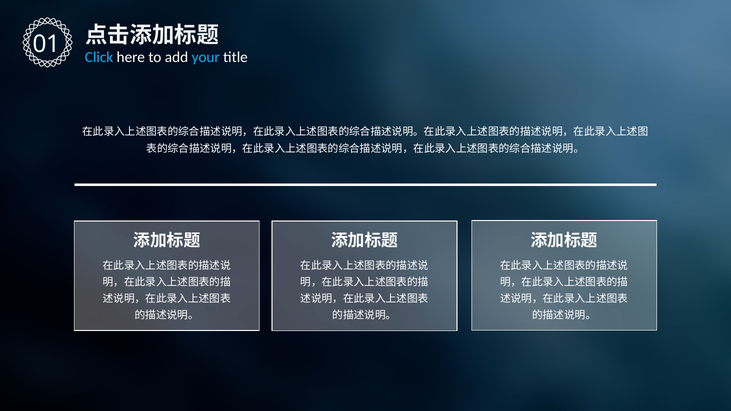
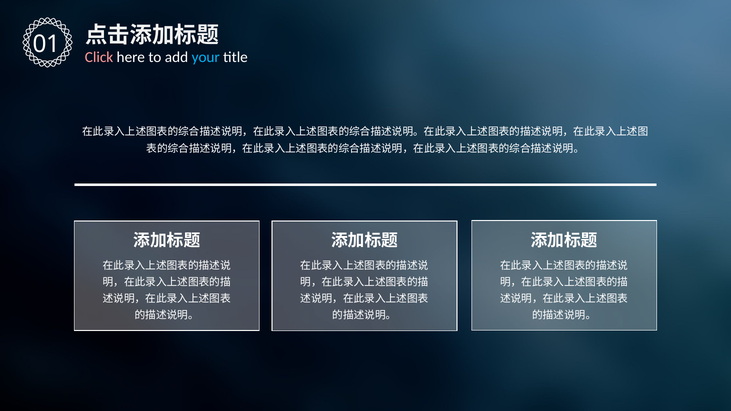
Click colour: light blue -> pink (99, 57)
